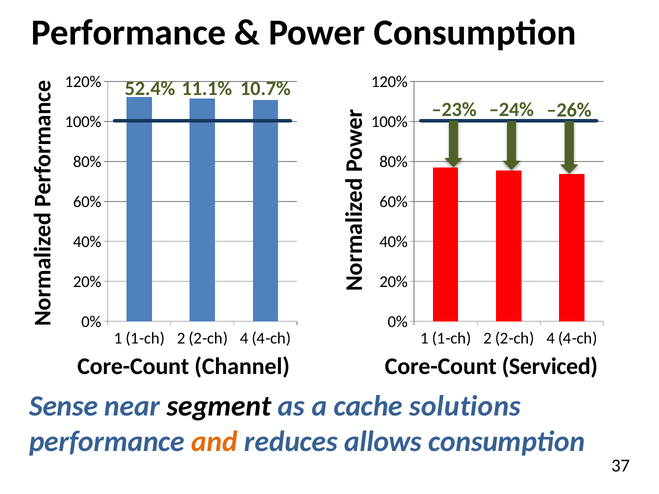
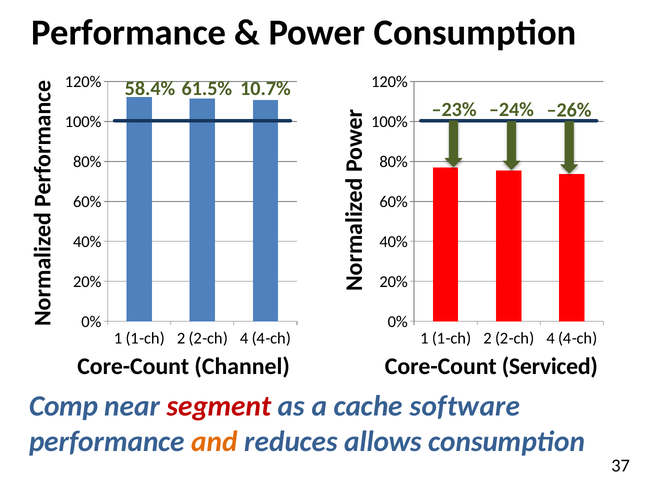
52.4%: 52.4% -> 58.4% (150, 89)
11.1%: 11.1% -> 61.5% (207, 89)
Sense: Sense -> Comp (64, 407)
segment colour: black -> red (219, 407)
solutions: solutions -> software (465, 407)
